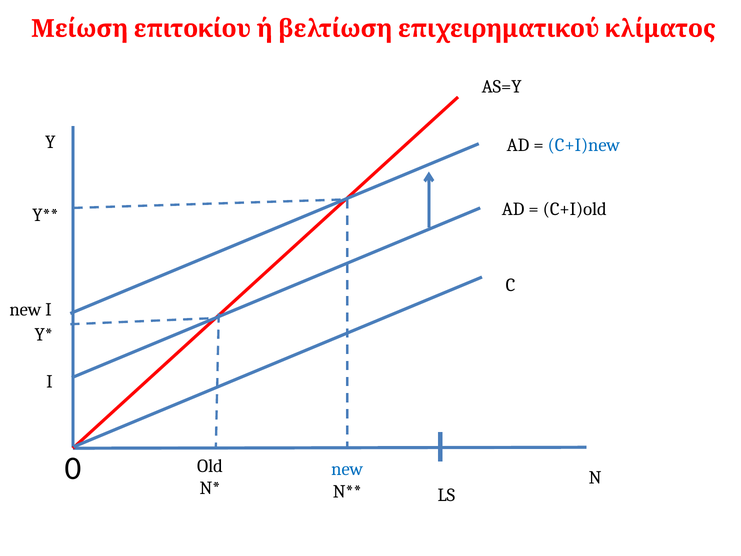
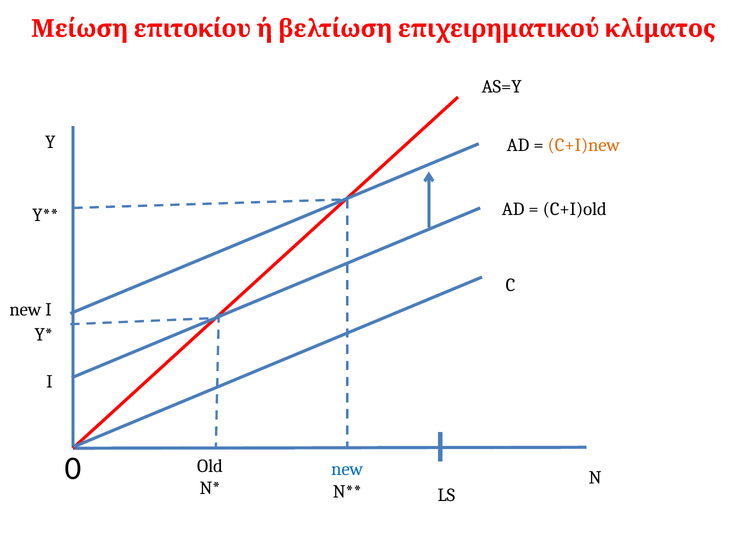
C+I)new colour: blue -> orange (584, 145)
